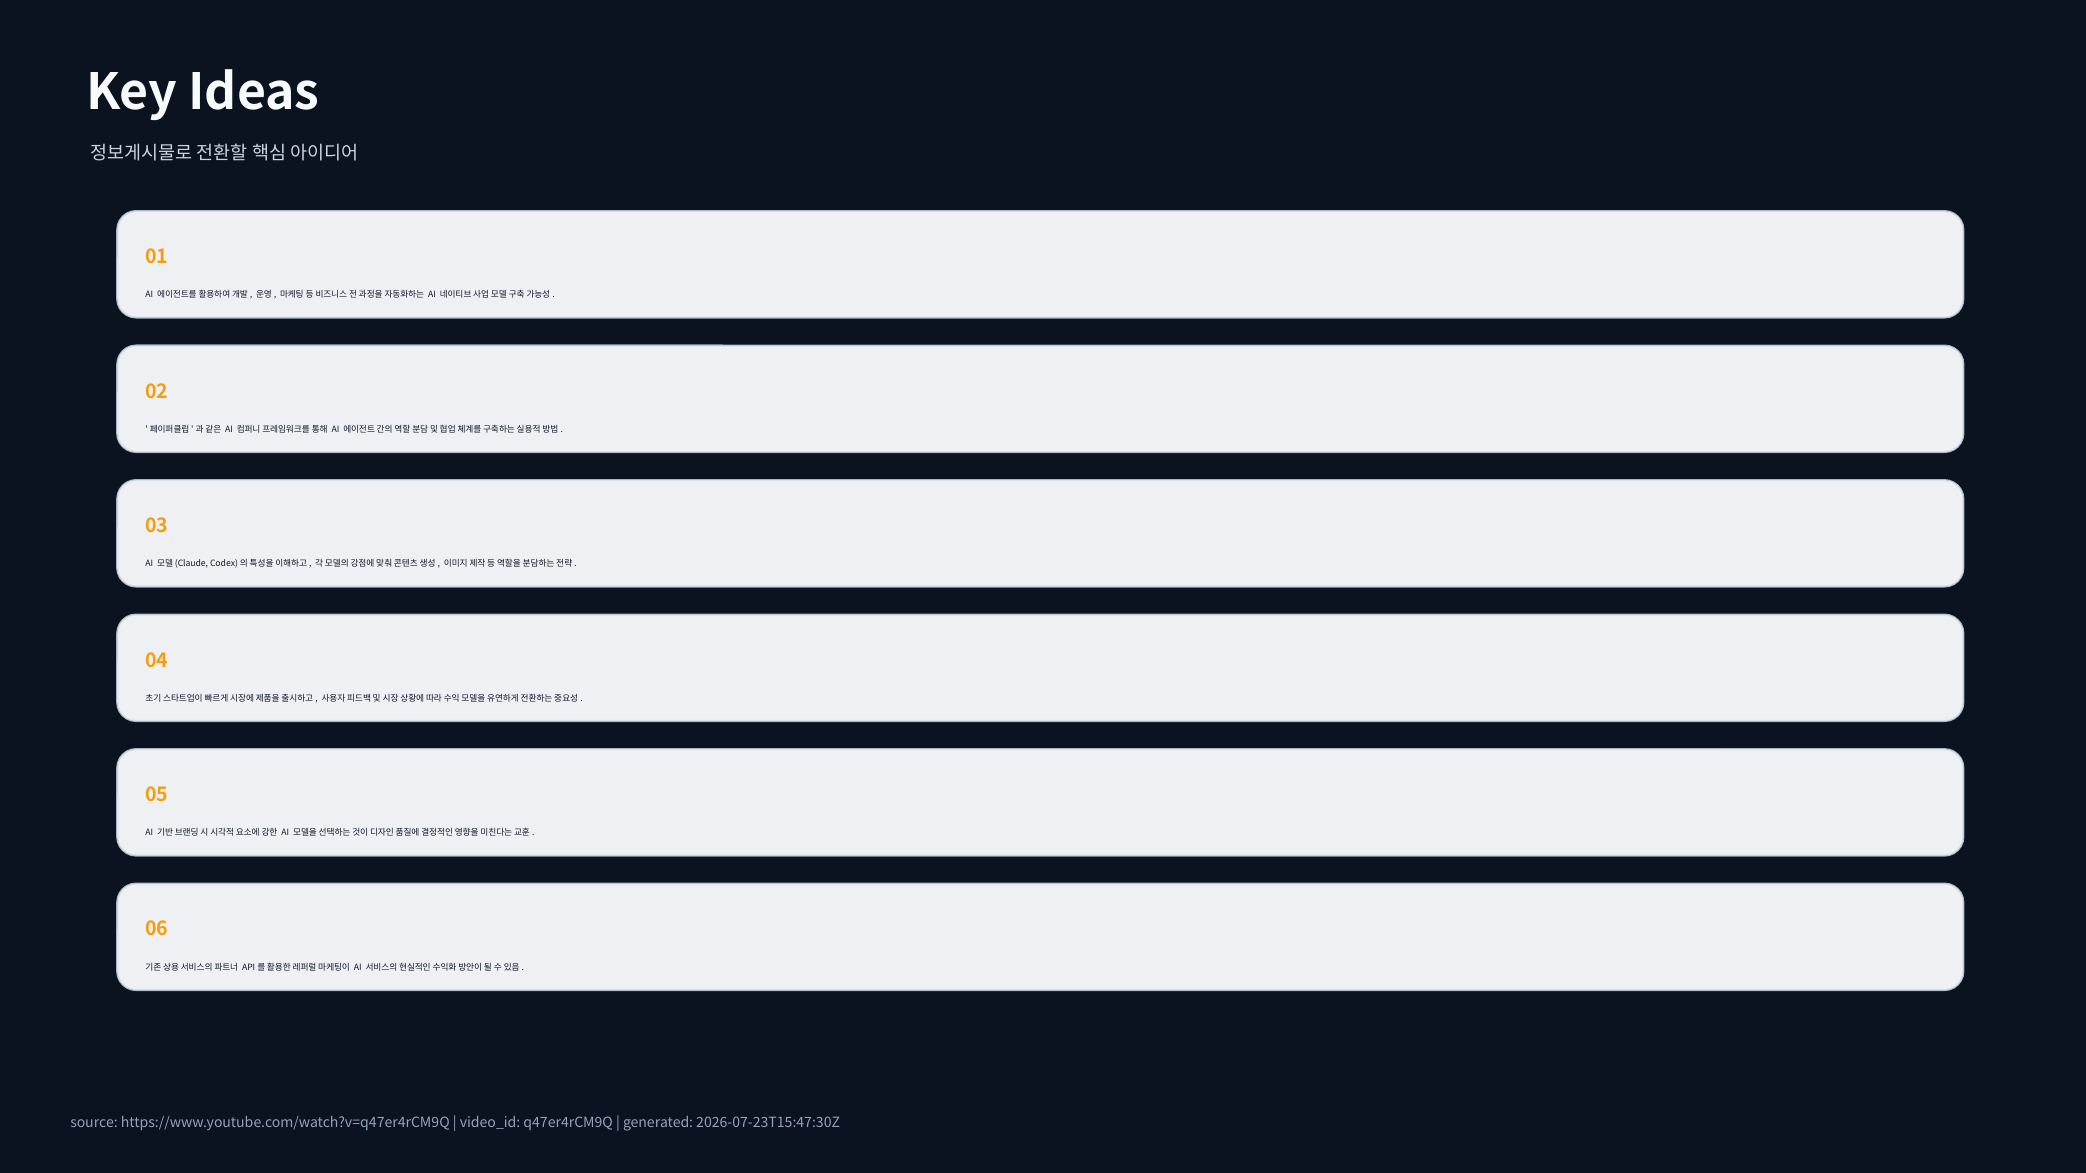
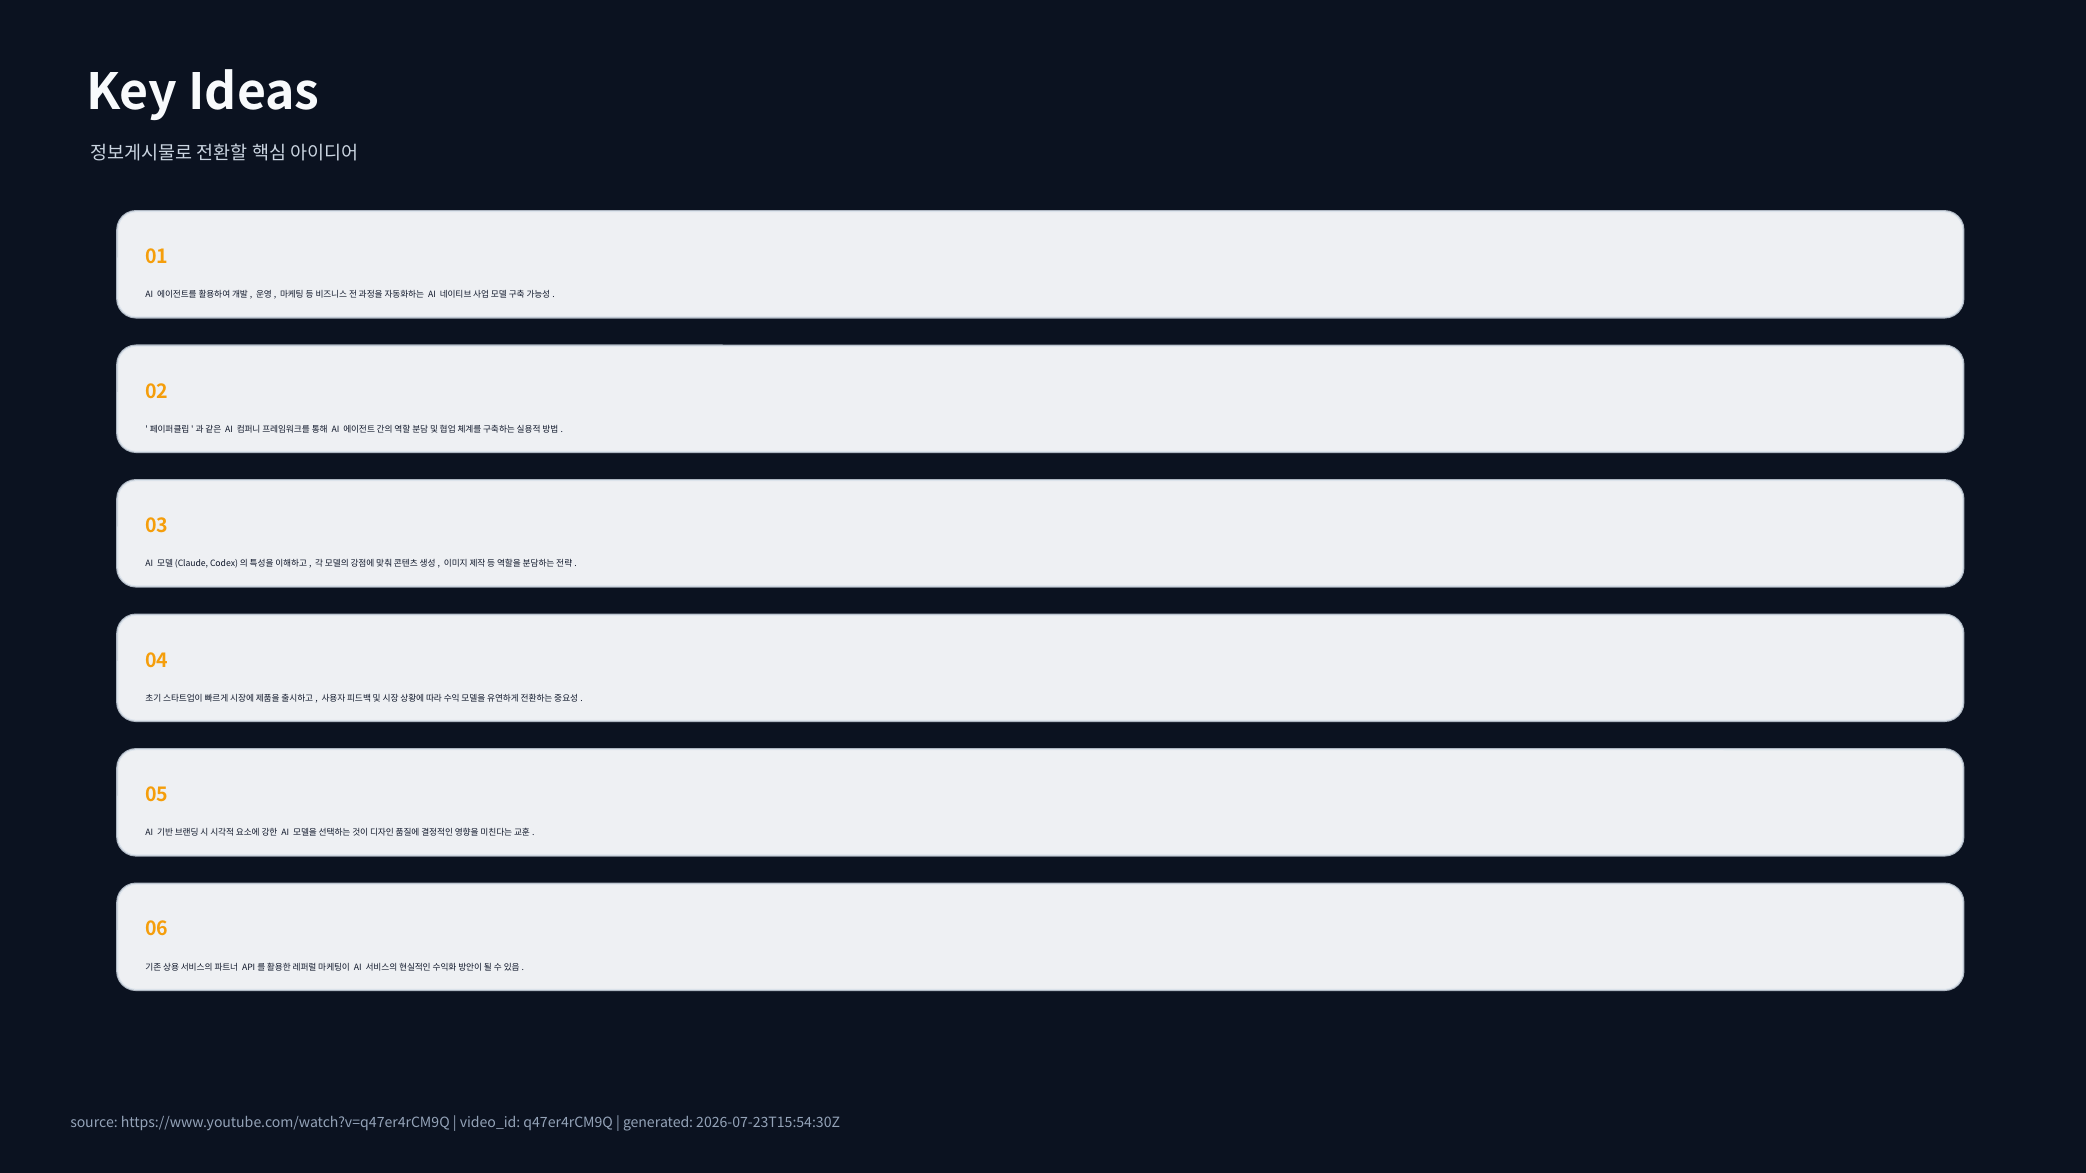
2026-07-23T15:47:30Z: 2026-07-23T15:47:30Z -> 2026-07-23T15:54:30Z (768, 1123)
